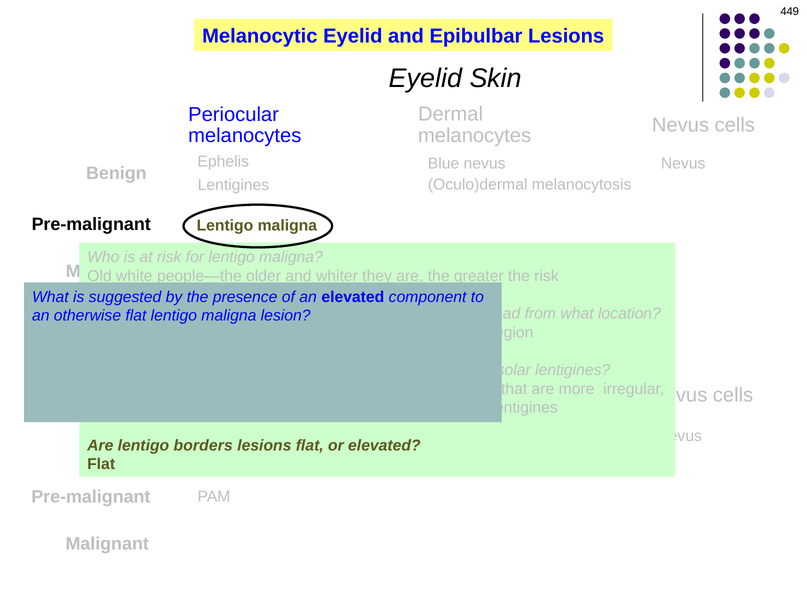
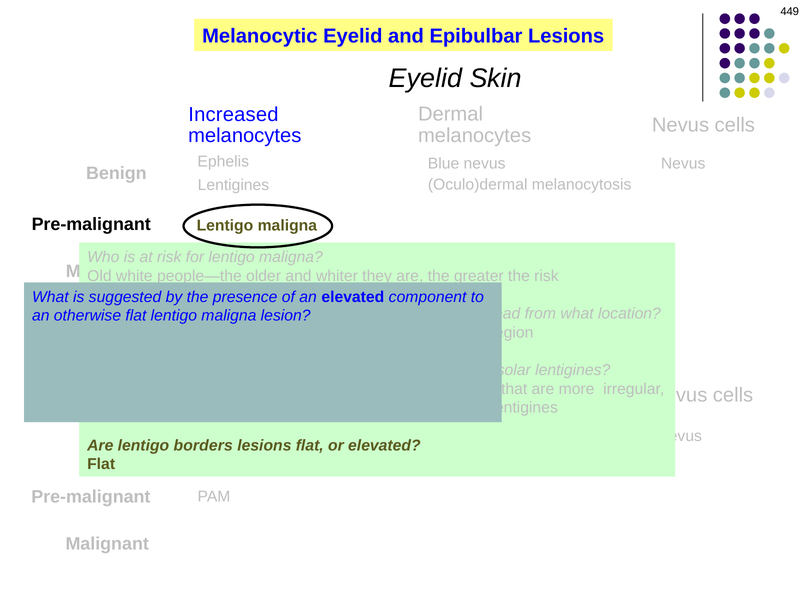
Periocular: Periocular -> Increased (233, 114)
